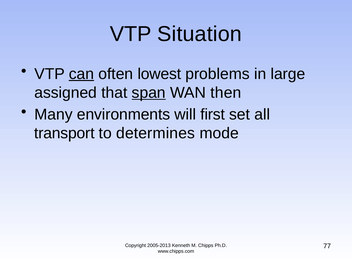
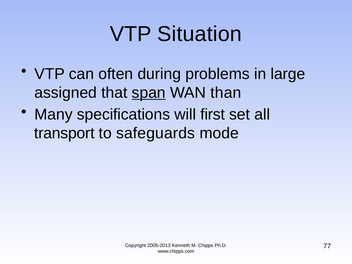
can underline: present -> none (81, 74)
lowest: lowest -> during (159, 74)
then: then -> than (226, 93)
environments: environments -> specifications (124, 115)
determines: determines -> safeguards (156, 133)
